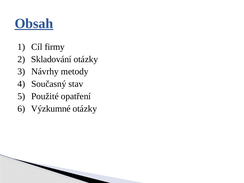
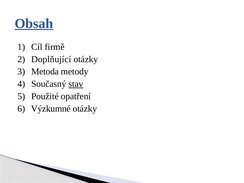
firmy: firmy -> firmě (55, 47)
Skladování: Skladování -> Doplňující (51, 59)
Návrhy: Návrhy -> Metoda (45, 72)
stav underline: none -> present (76, 84)
